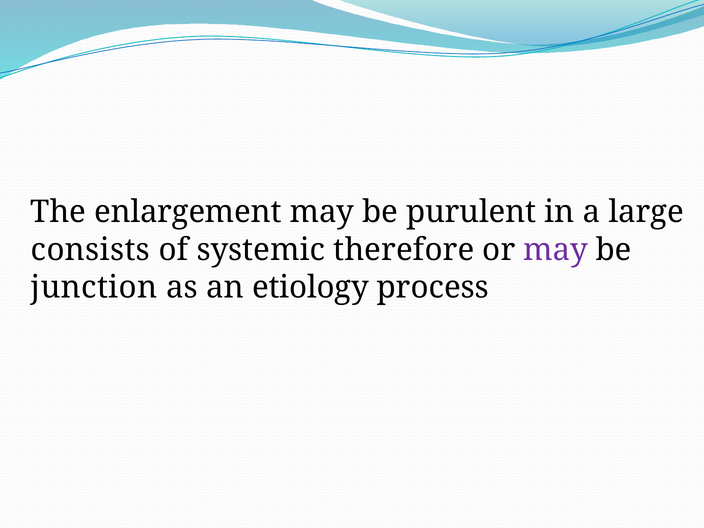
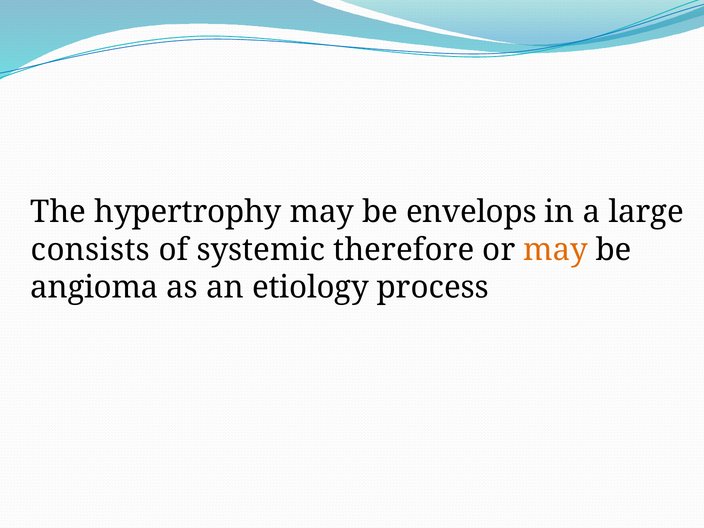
enlargement: enlargement -> hypertrophy (188, 212)
purulent: purulent -> envelops (471, 212)
may colour: purple -> orange (556, 250)
junction: junction -> angioma (94, 287)
